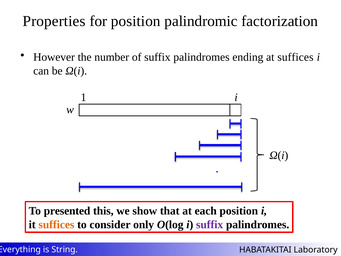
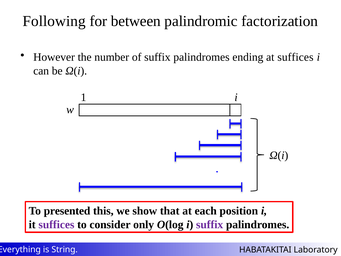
Properties: Properties -> Following (54, 21)
for position: position -> between (136, 21)
suffices colour: orange -> purple (56, 224)
